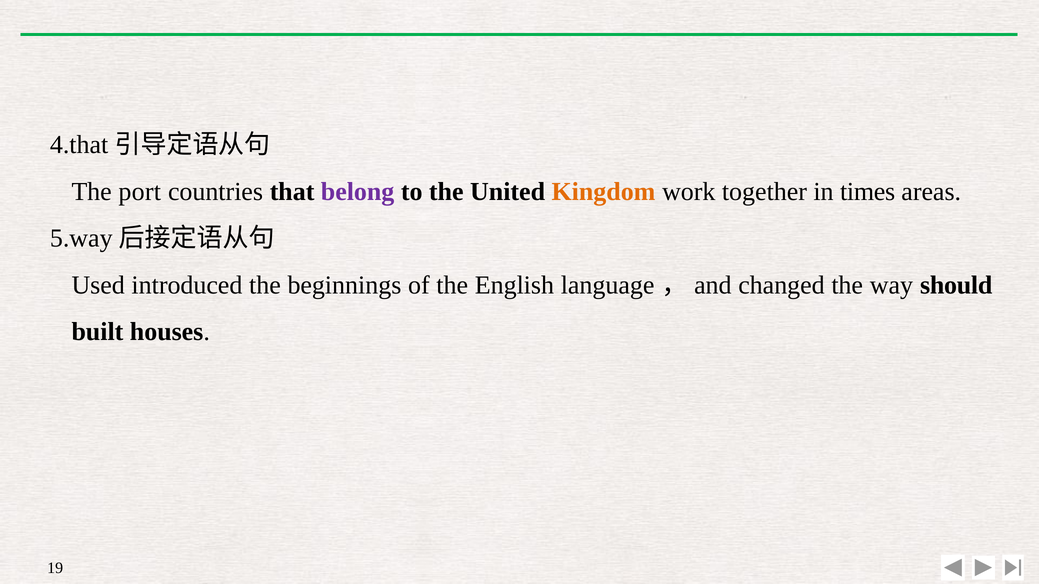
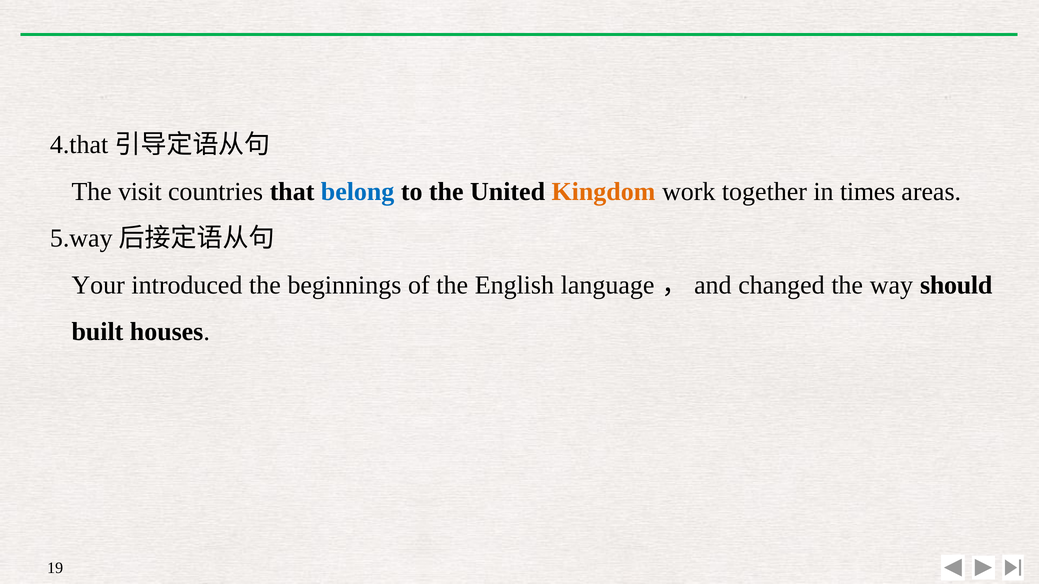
port: port -> visit (140, 192)
belong colour: purple -> blue (358, 192)
Used: Used -> Your (98, 285)
